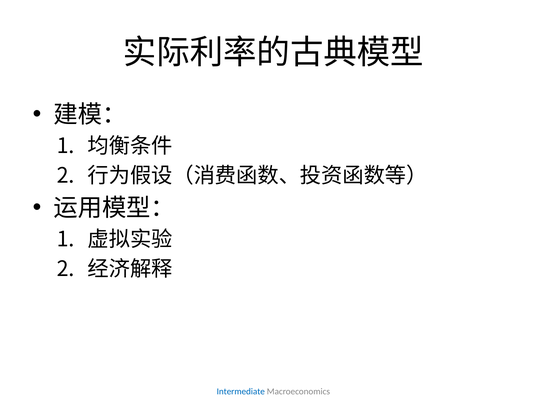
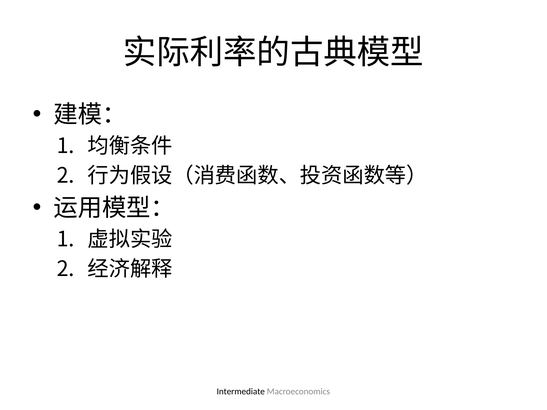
Intermediate colour: blue -> black (241, 392)
